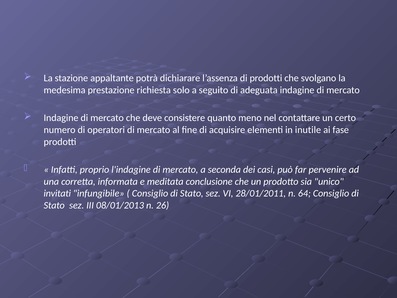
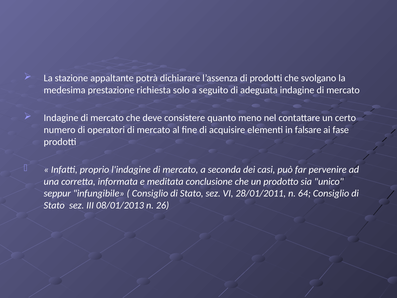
inutile: inutile -> falsare (308, 130)
invitati: invitati -> seppur (57, 193)
